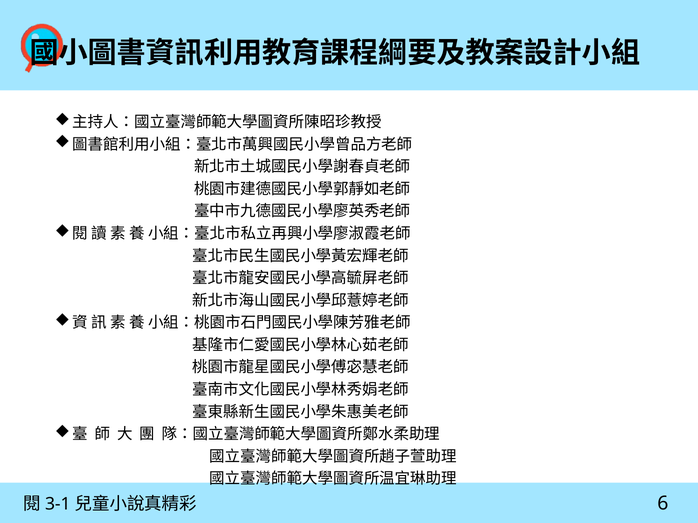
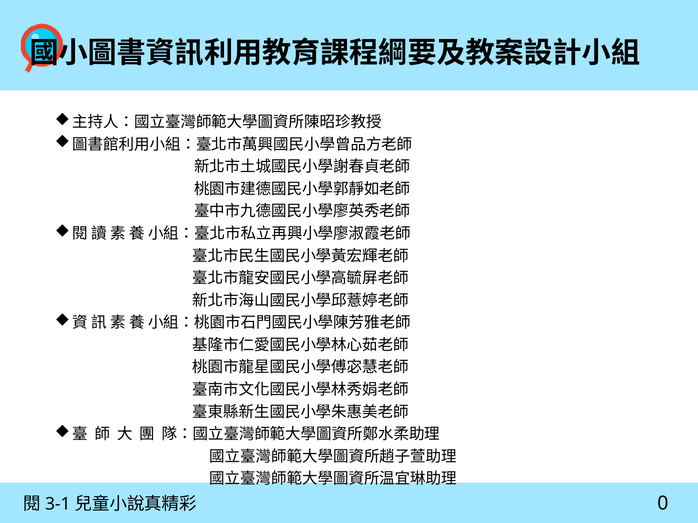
6: 6 -> 0 (663, 504)
